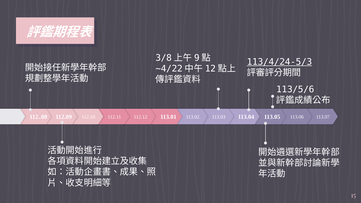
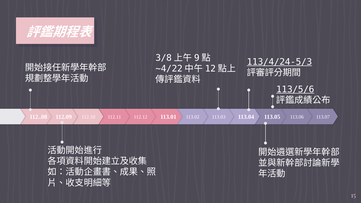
113/5/6 underline: none -> present (295, 89)
